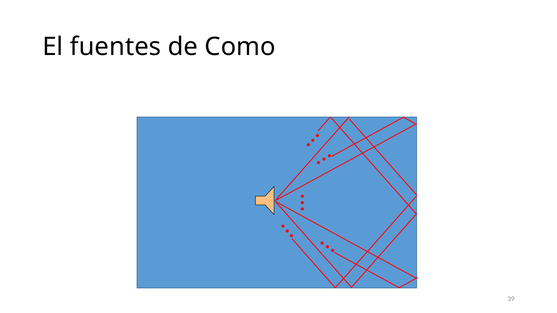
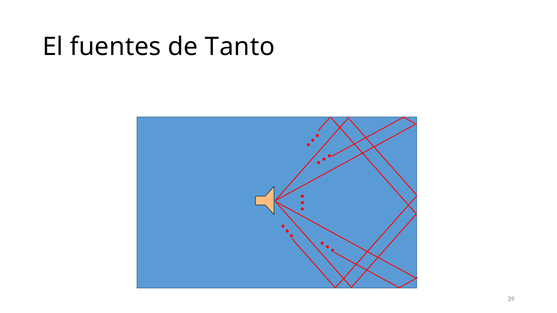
Como: Como -> Tanto (240, 47)
